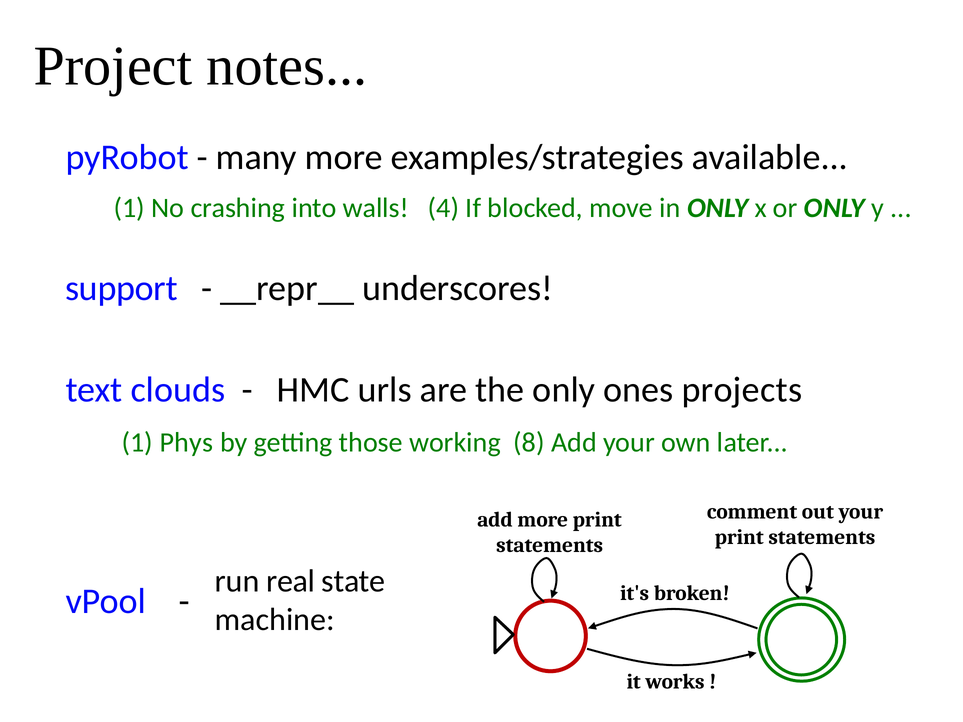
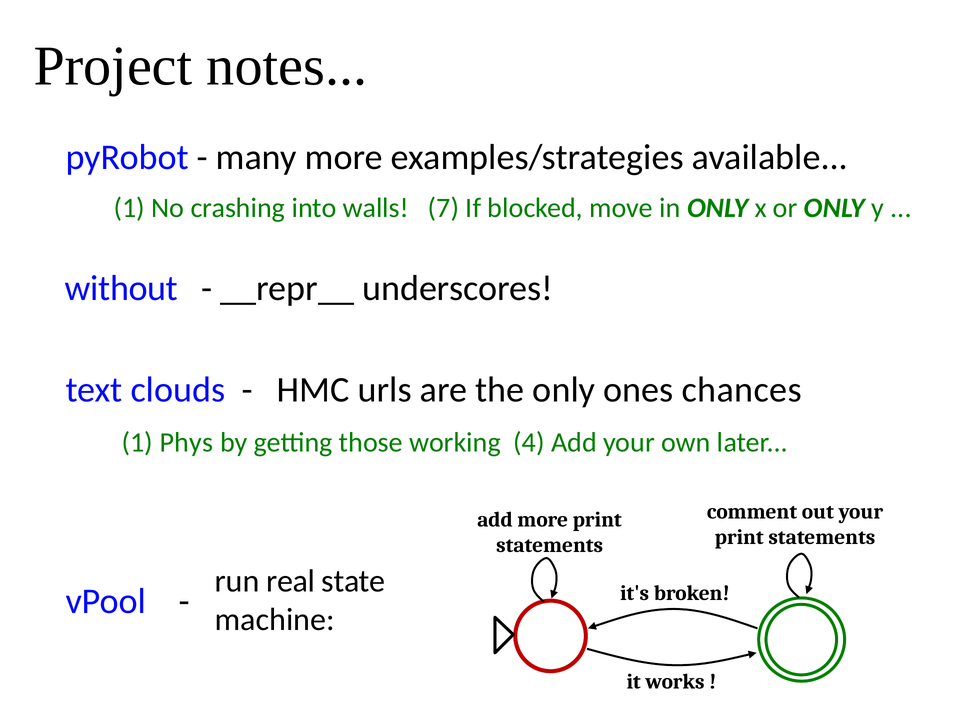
4: 4 -> 7 (444, 208)
support: support -> without (121, 288)
projects: projects -> chances (742, 390)
8: 8 -> 4 (529, 443)
